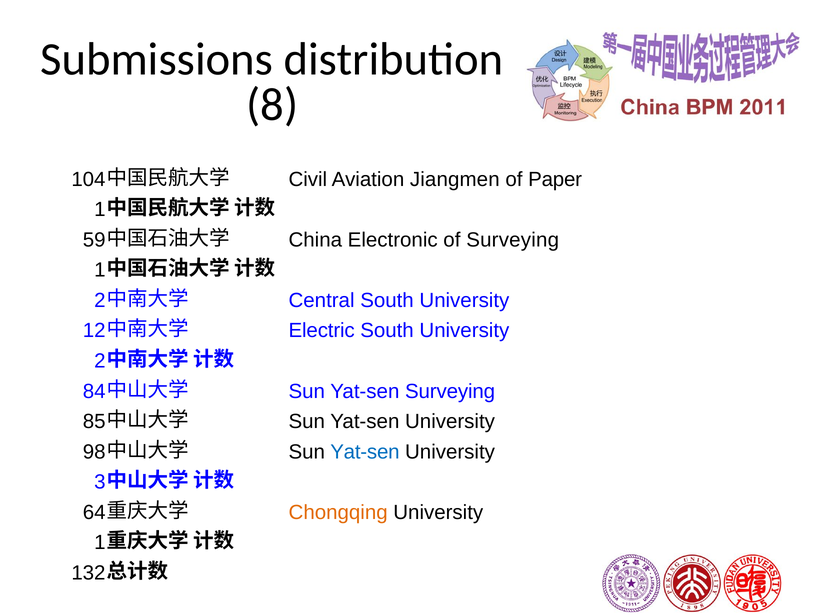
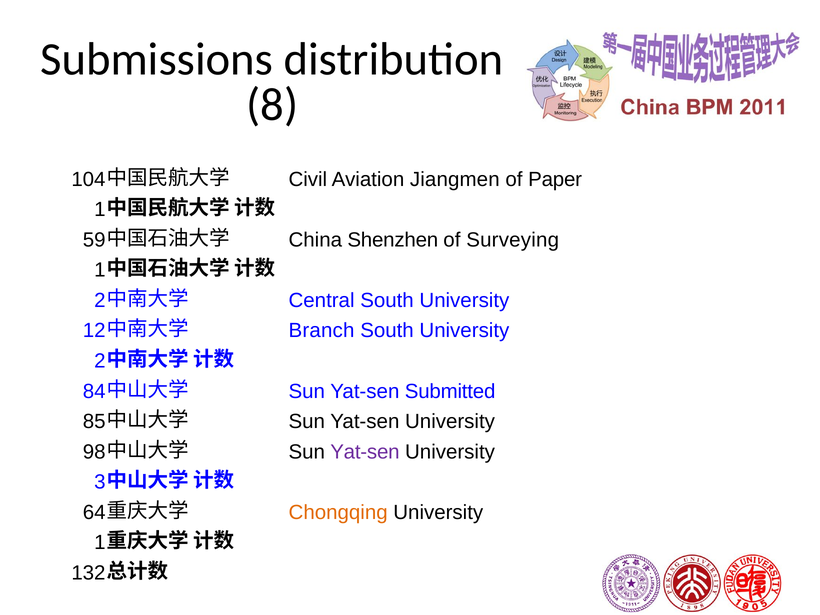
Electronic: Electronic -> Shenzhen (393, 240)
Electric: Electric -> Branch (321, 331)
Yat-sen Surveying: Surveying -> Submitted (450, 391)
Yat-sen colour: blue -> purple (365, 452)
